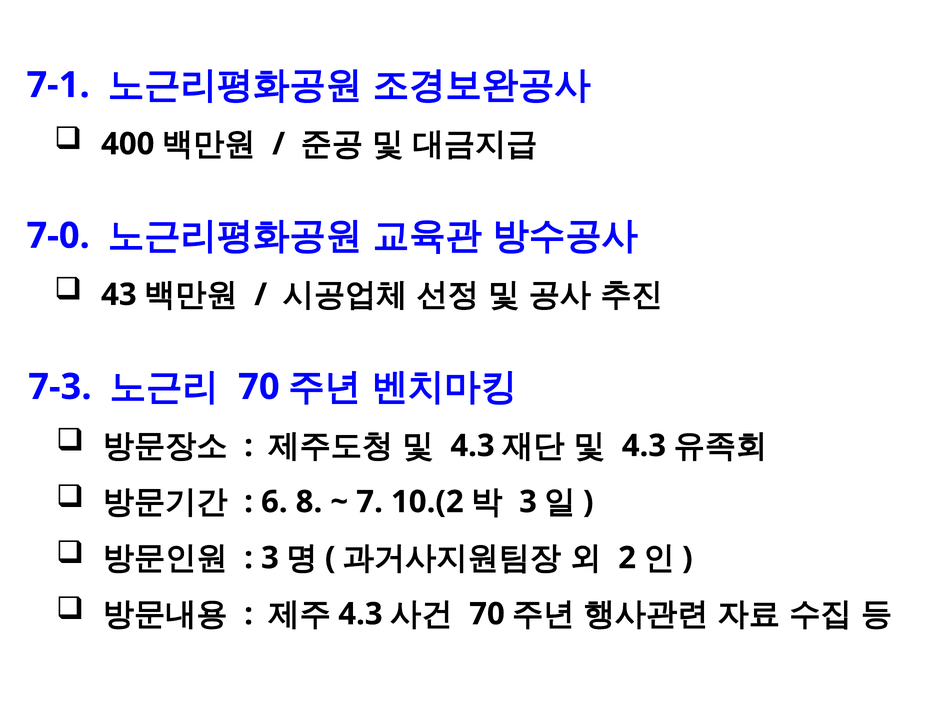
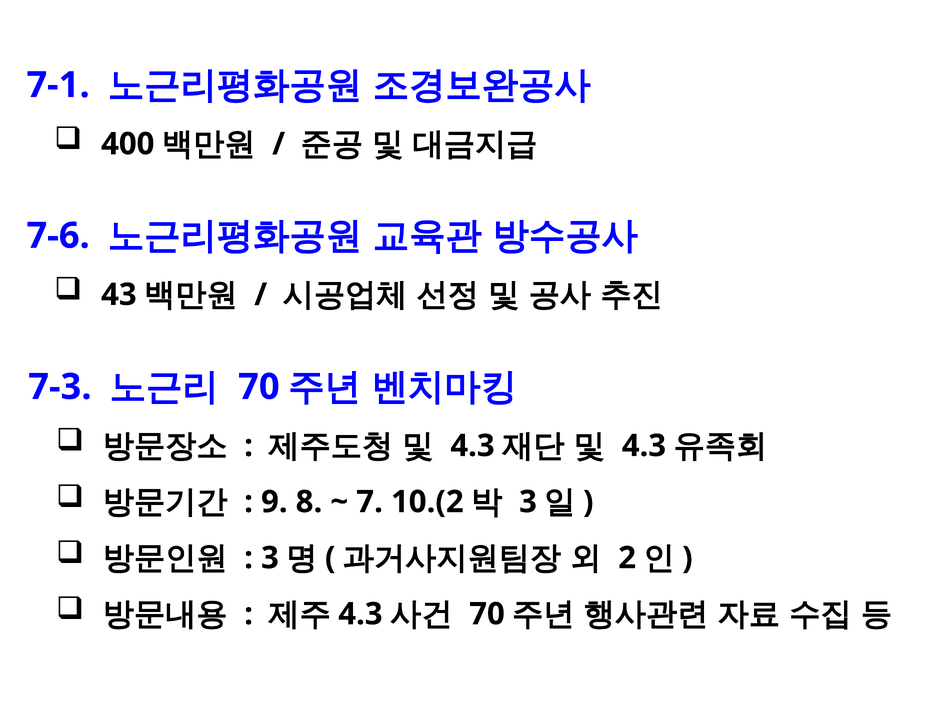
7-0: 7-0 -> 7-6 (58, 236)
6: 6 -> 9 (274, 502)
